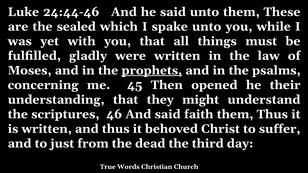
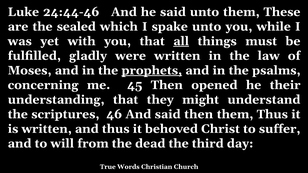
all underline: none -> present (181, 41)
said faith: faith -> then (199, 114)
just: just -> will (62, 144)
